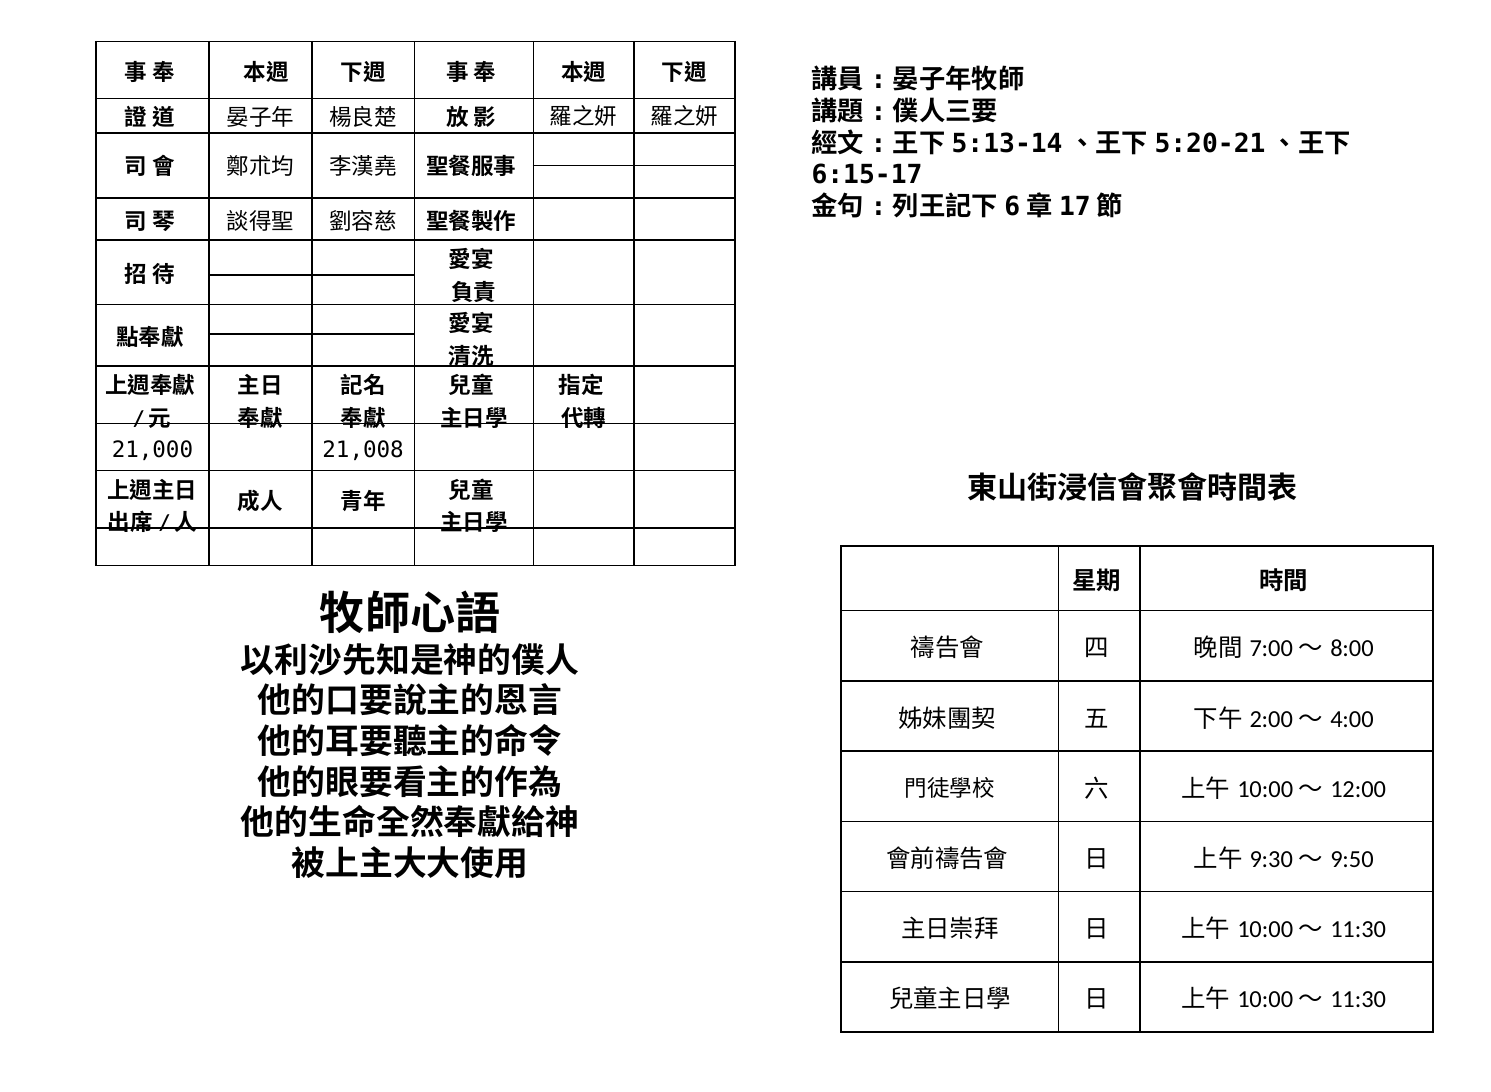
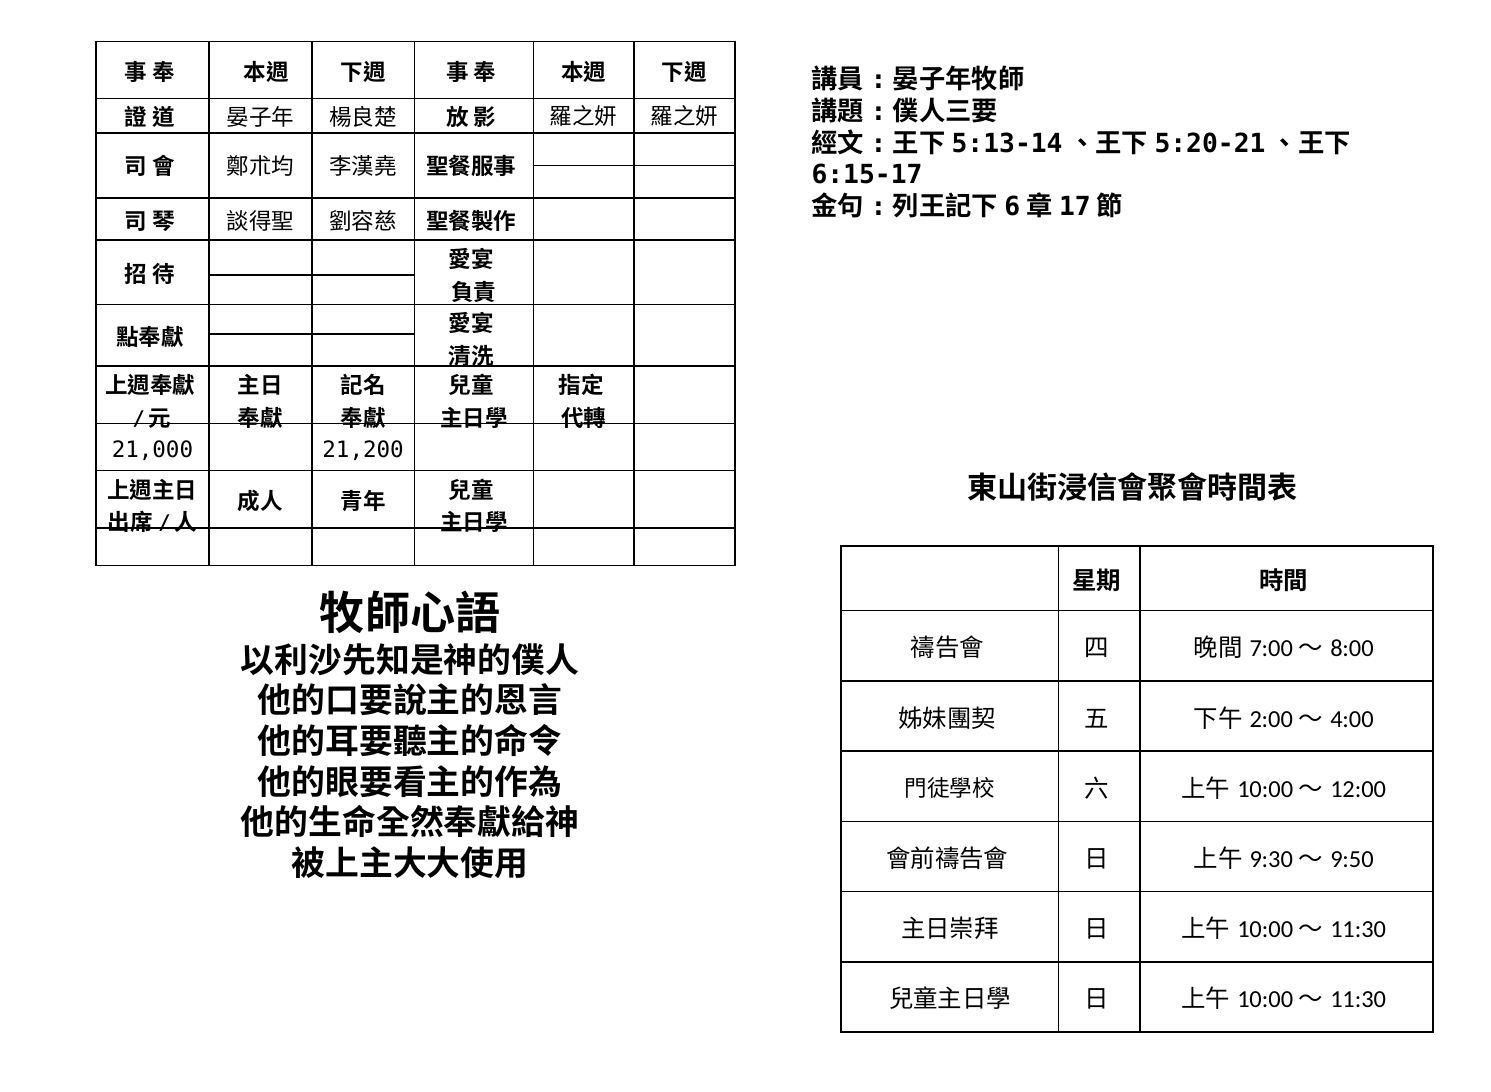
21,008: 21,008 -> 21,200 (363, 450)
